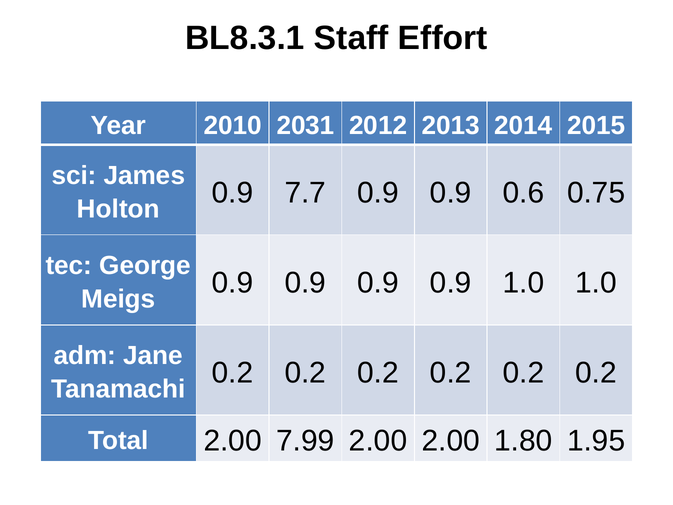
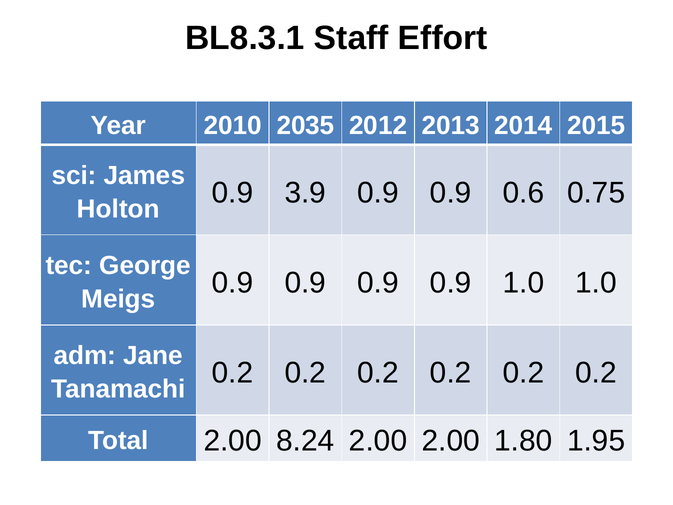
2031: 2031 -> 2035 (305, 125)
7.7: 7.7 -> 3.9 (305, 193)
7.99: 7.99 -> 8.24 (305, 441)
